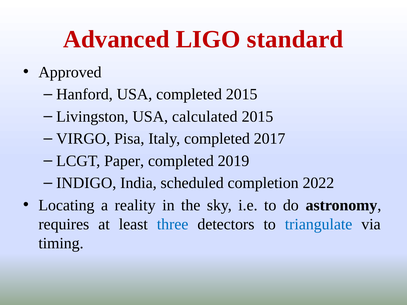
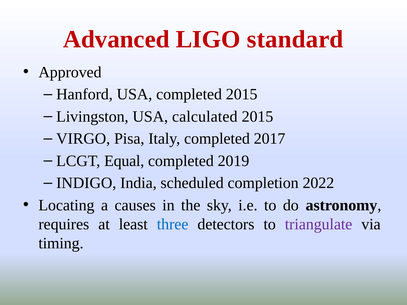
Paper: Paper -> Equal (124, 161)
reality: reality -> causes (135, 205)
triangulate colour: blue -> purple (319, 224)
